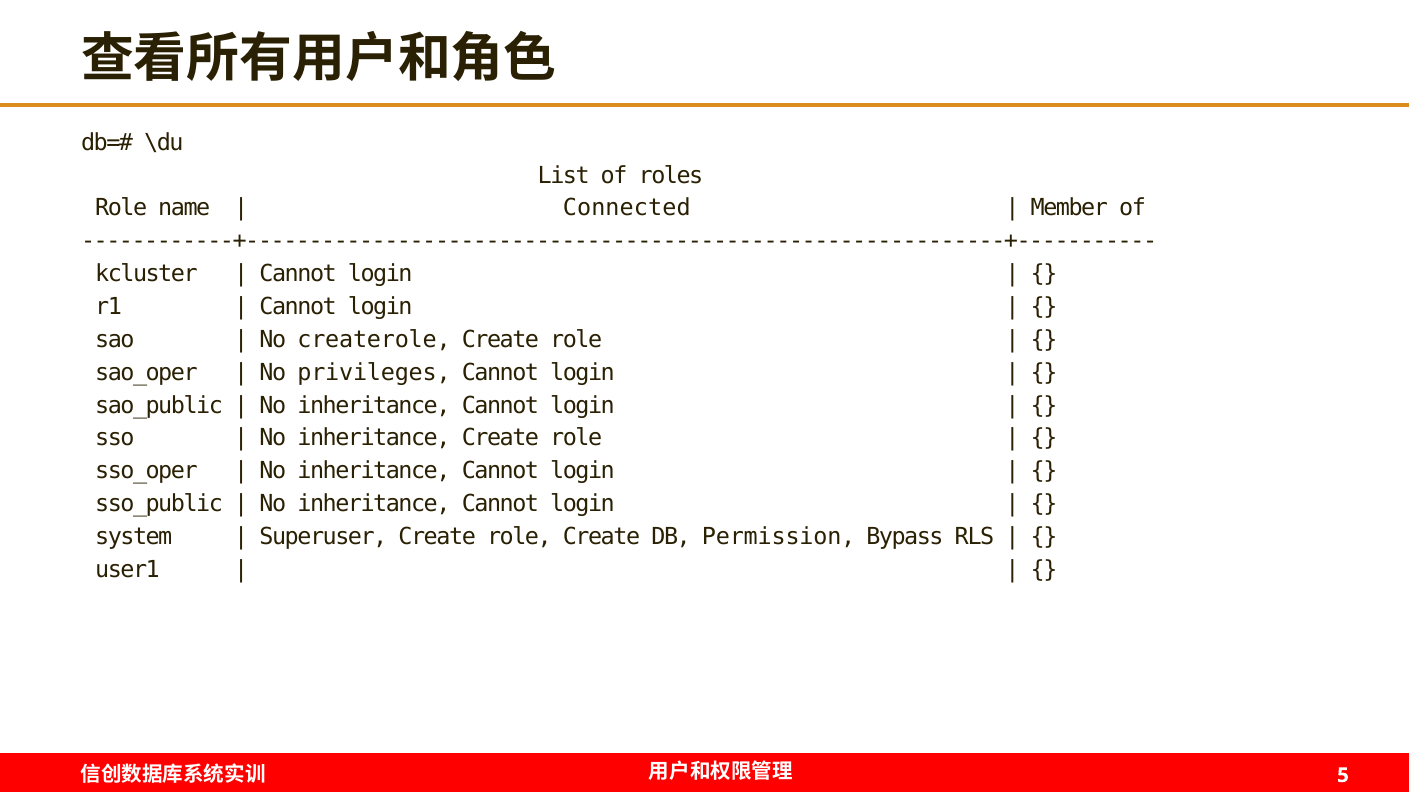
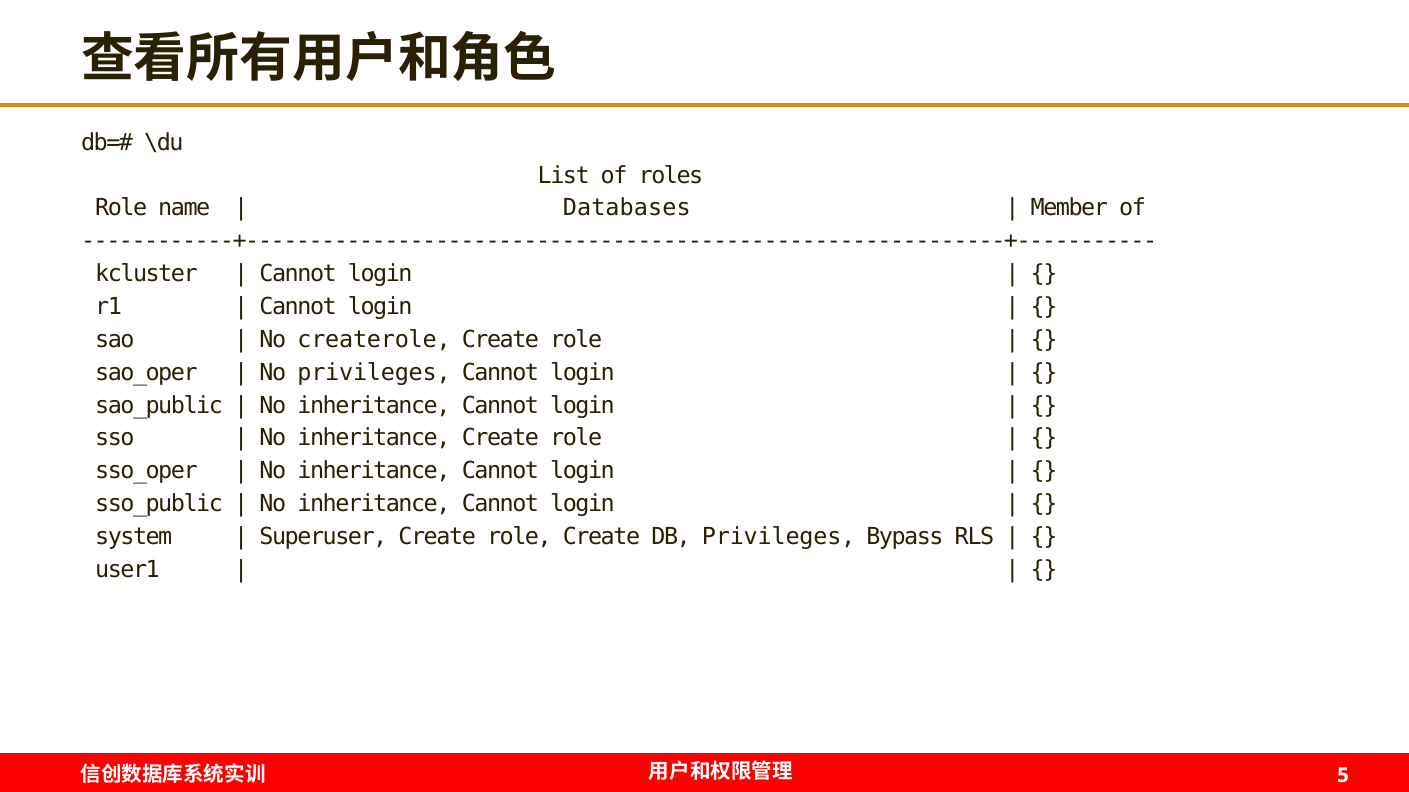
Connected: Connected -> Databases (627, 208)
DB Permission: Permission -> Privileges (779, 537)
